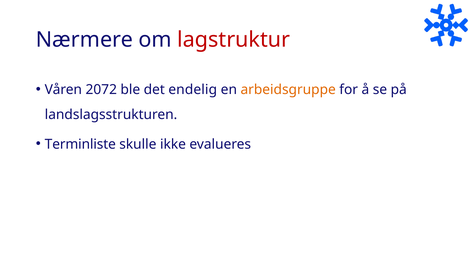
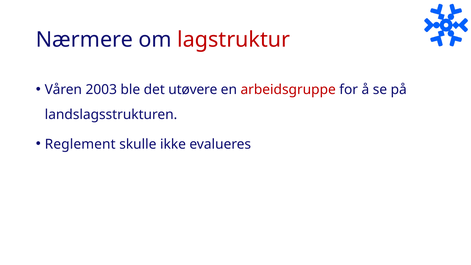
2072: 2072 -> 2003 (101, 90)
endelig: endelig -> utøvere (193, 90)
arbeidsgruppe colour: orange -> red (288, 90)
Terminliste: Terminliste -> Reglement (80, 144)
